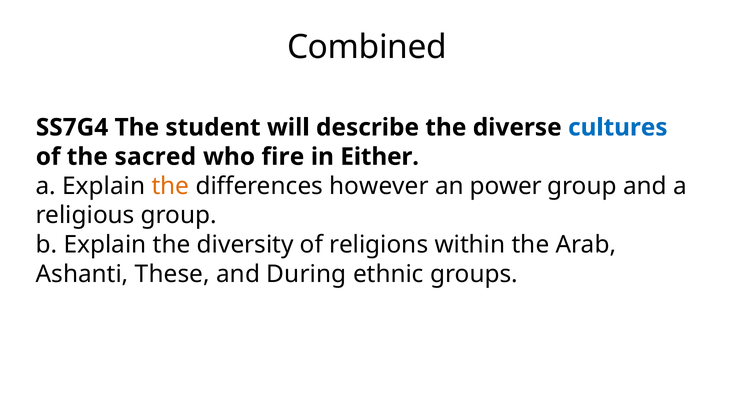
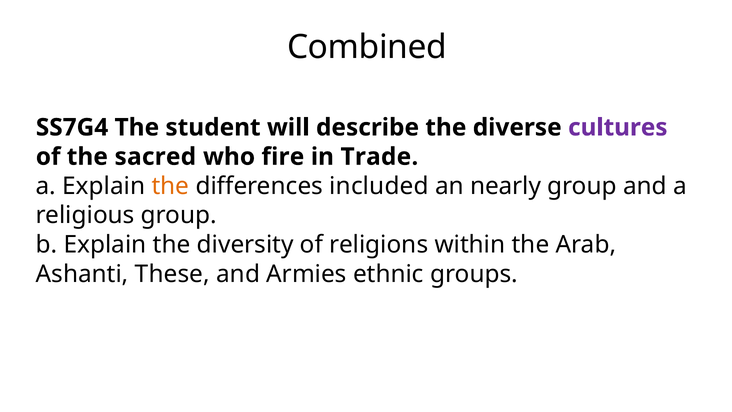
cultures colour: blue -> purple (618, 127)
Either: Either -> Trade (379, 157)
however: however -> included (379, 186)
power: power -> nearly (506, 186)
During: During -> Armies (307, 274)
